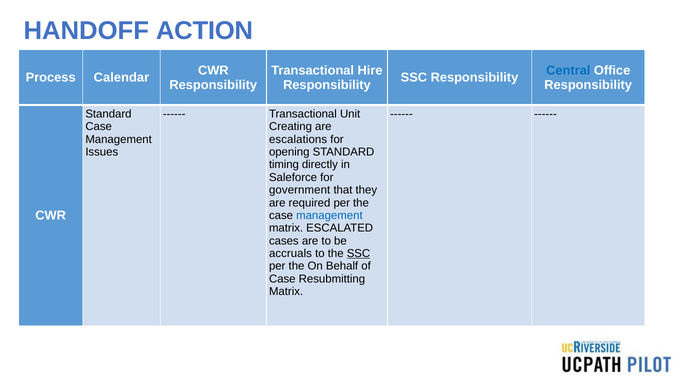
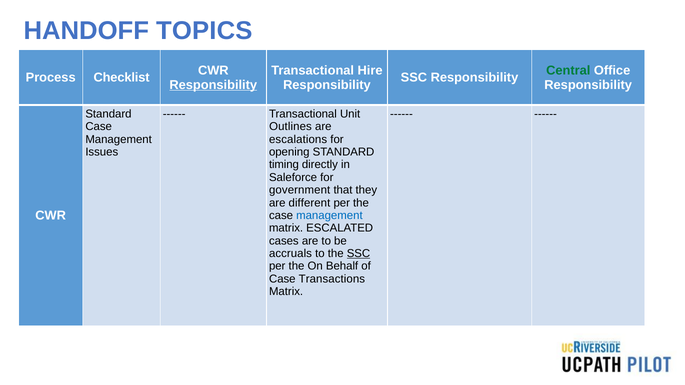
ACTION: ACTION -> TOPICS (204, 31)
Central colour: blue -> green (568, 70)
Calendar: Calendar -> Checklist (122, 78)
Responsibility underline: none -> present (213, 85)
Creating: Creating -> Outlines (290, 127)
required: required -> different (309, 203)
Resubmitting: Resubmitting -> Transactions (332, 279)
